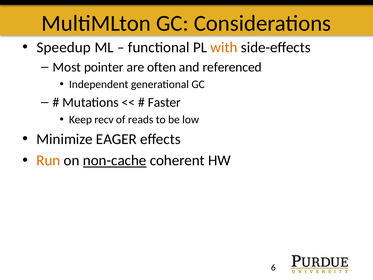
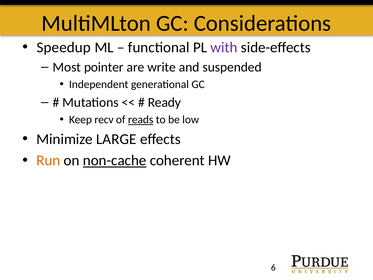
with colour: orange -> purple (224, 47)
often: often -> write (162, 67)
referenced: referenced -> suspended (232, 67)
Faster: Faster -> Ready (164, 102)
reads underline: none -> present (141, 120)
EAGER: EAGER -> LARGE (116, 139)
